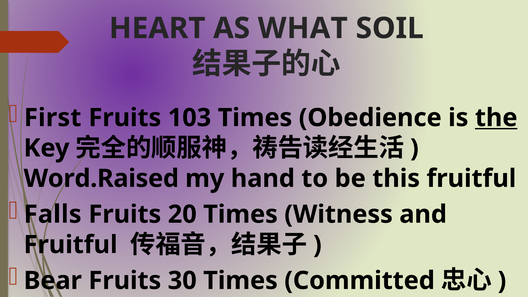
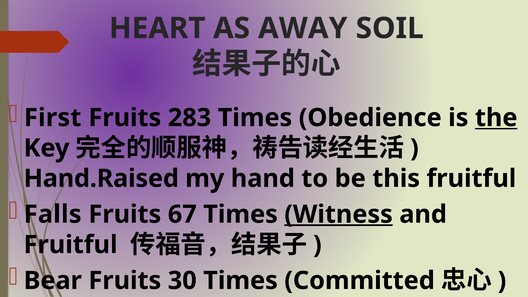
WHAT: WHAT -> AWAY (303, 28)
103: 103 -> 283 (189, 118)
Word.Raised: Word.Raised -> Hand.Raised (101, 179)
20: 20 -> 67 (182, 214)
Witness underline: none -> present (339, 214)
